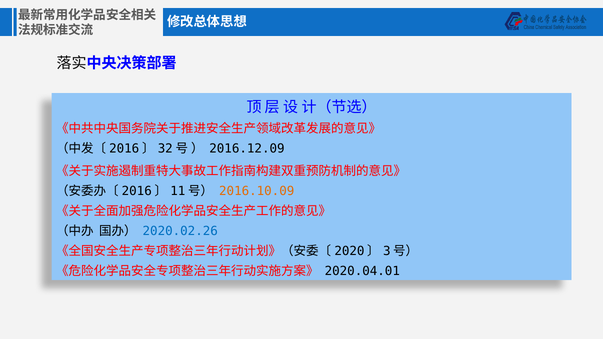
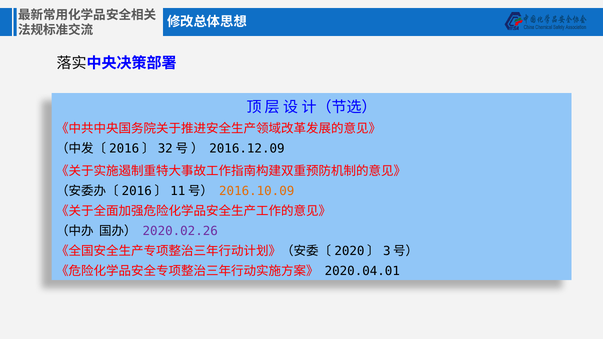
2020.02.26 colour: blue -> purple (180, 231)
